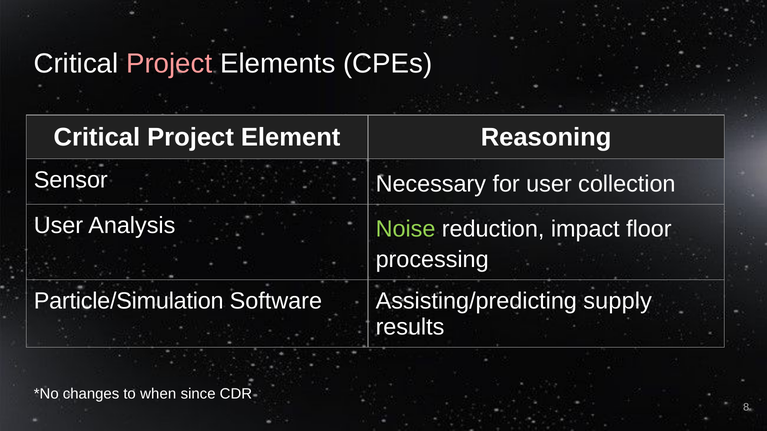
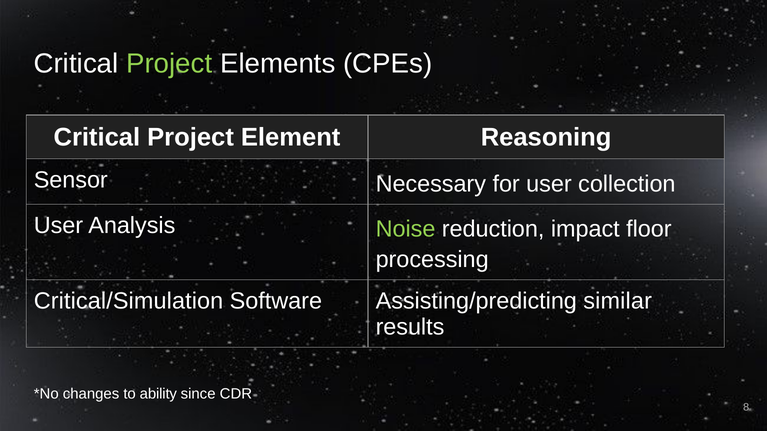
Project colour: pink -> light green (169, 64)
Particle/Simulation: Particle/Simulation -> Critical/Simulation (129, 301)
supply: supply -> similar (618, 301)
when: when -> ability (158, 394)
